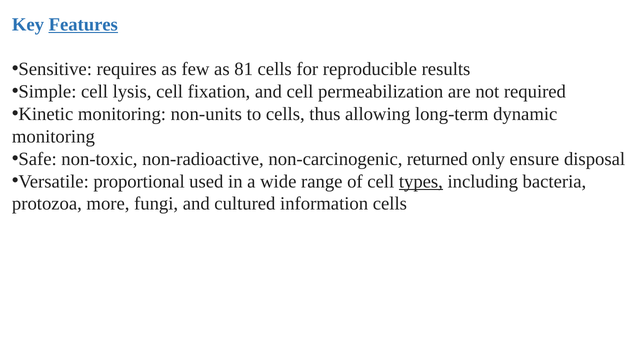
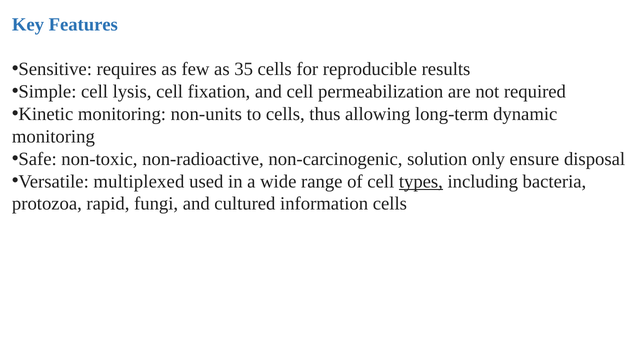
Features underline: present -> none (83, 24)
81: 81 -> 35 (244, 69)
returned: returned -> solution (437, 159)
proportional: proportional -> multiplexed (139, 182)
more: more -> rapid (108, 204)
